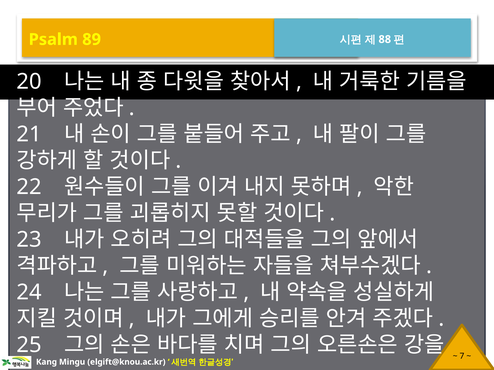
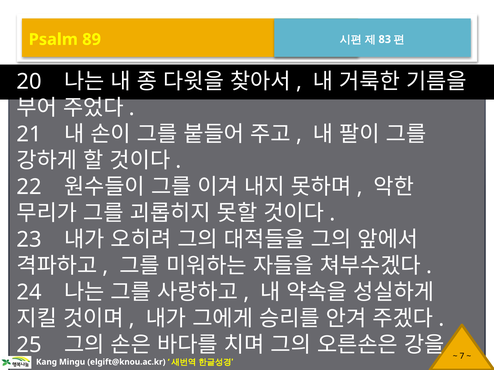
88: 88 -> 83 (385, 39)
